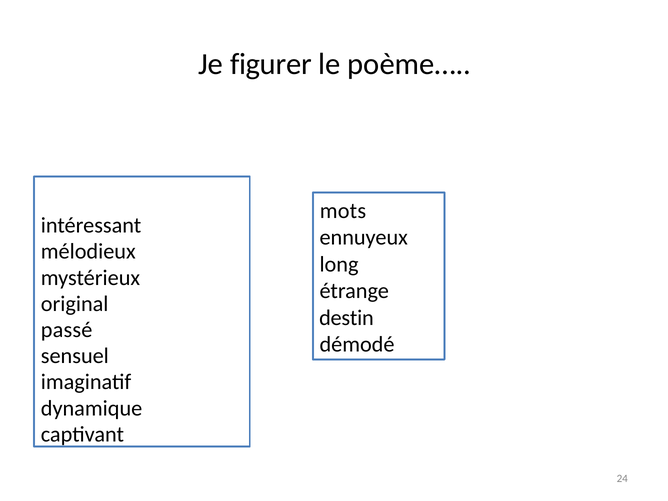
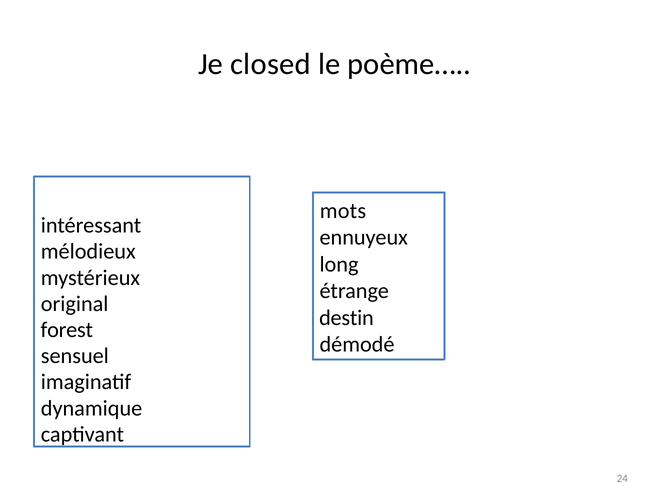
figurer: figurer -> closed (271, 64)
passé: passé -> forest (67, 330)
